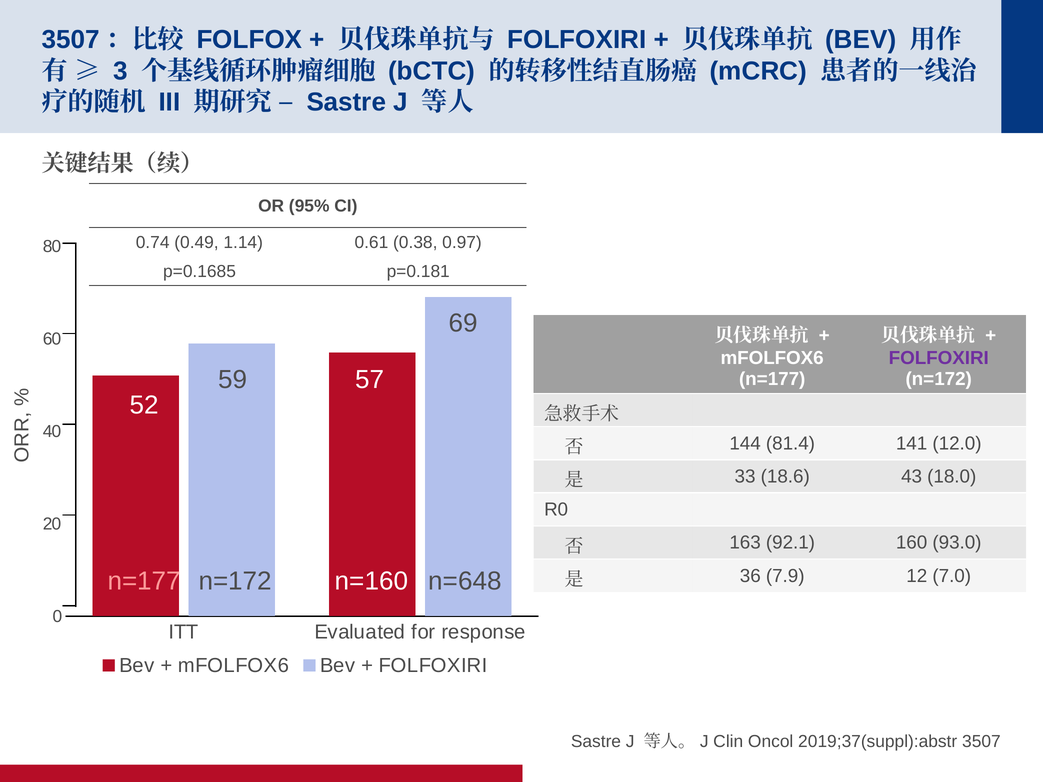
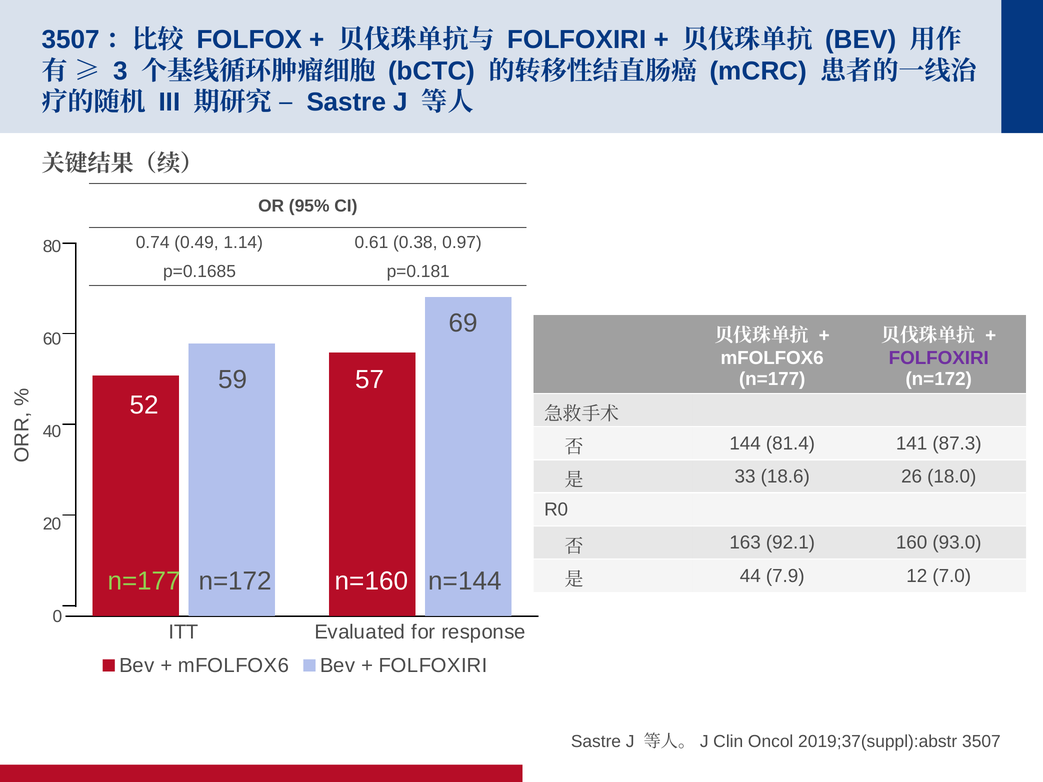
12.0: 12.0 -> 87.3 (957, 444)
43: 43 -> 26 (912, 477)
n=177 colour: pink -> light green (144, 581)
n=648: n=648 -> n=144 (465, 581)
36: 36 -> 44 (750, 576)
